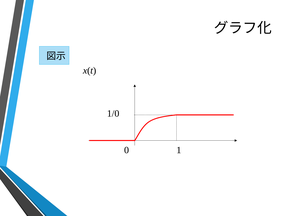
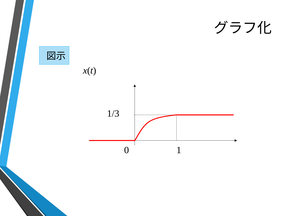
1/0: 1/0 -> 1/3 (113, 114)
